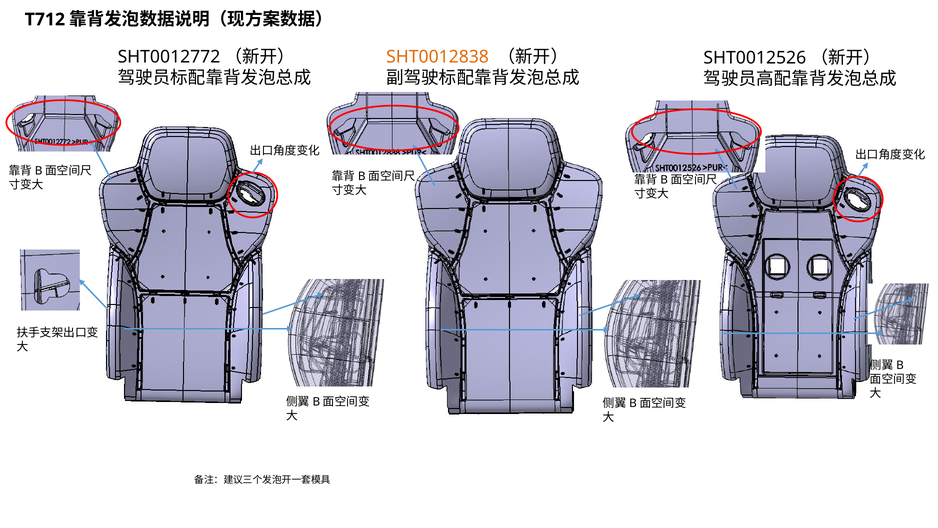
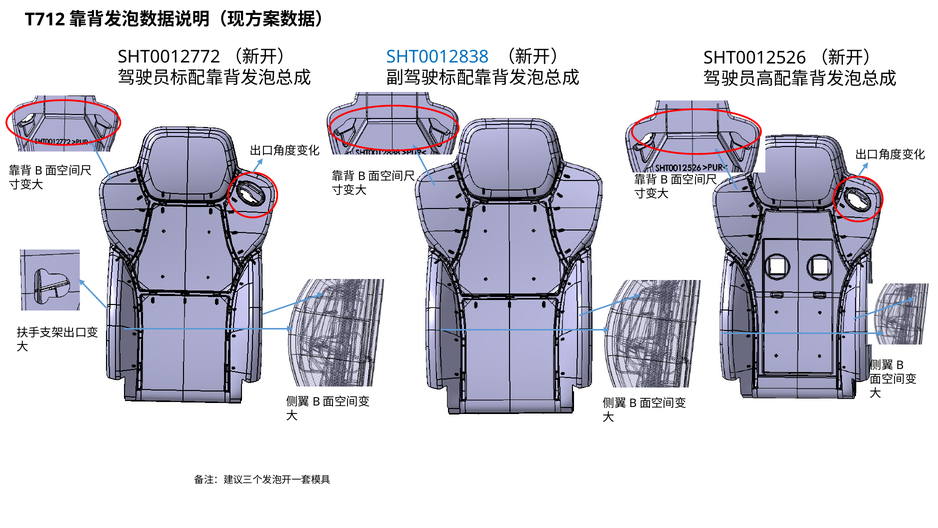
SHT0012838 colour: orange -> blue (438, 57)
